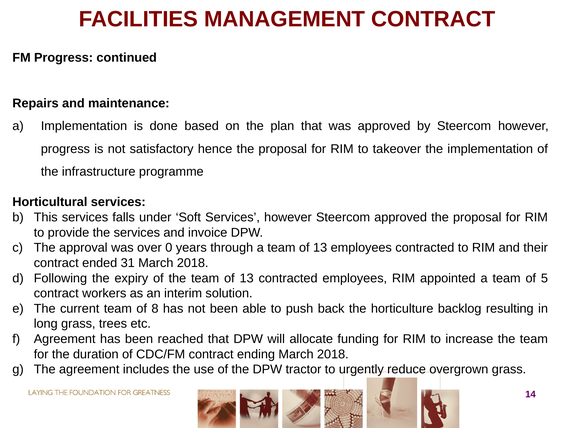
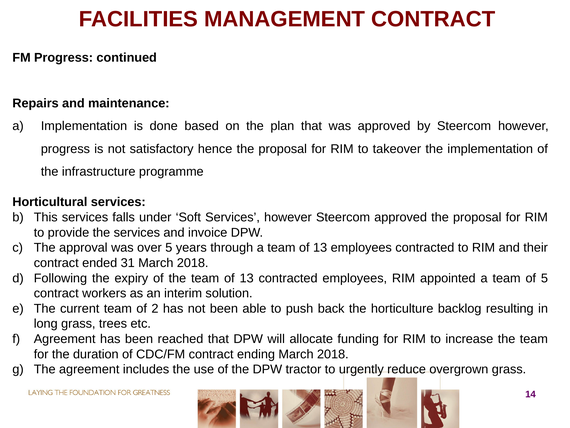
over 0: 0 -> 5 (169, 247)
8: 8 -> 2 (155, 308)
